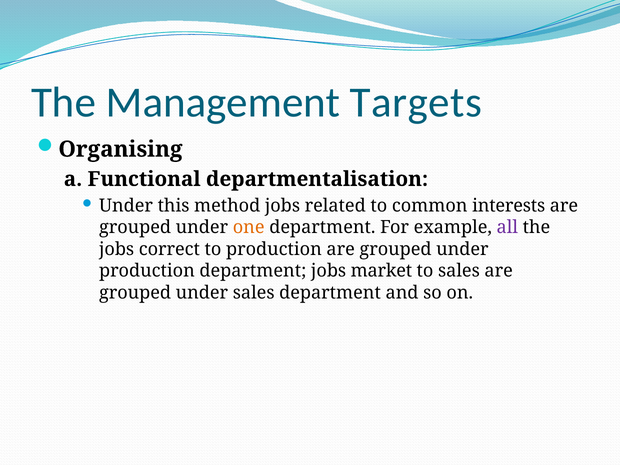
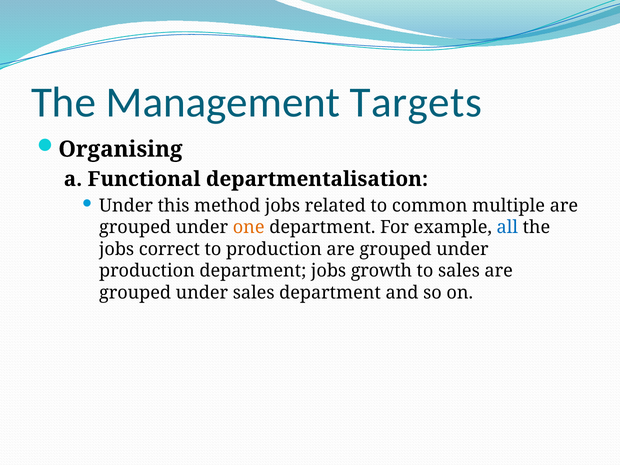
interests: interests -> multiple (509, 206)
all colour: purple -> blue (507, 227)
market: market -> growth (381, 271)
